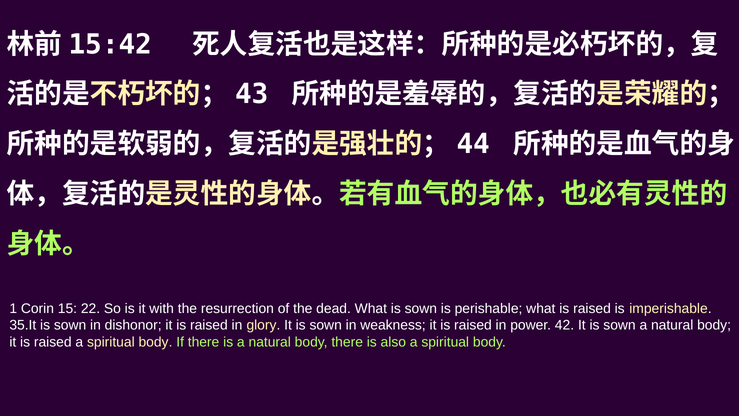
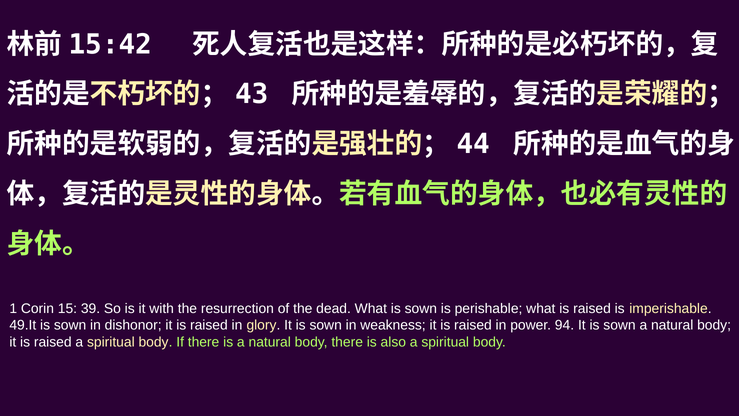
22: 22 -> 39 (91, 308)
35.It: 35.It -> 49.It (23, 325)
42: 42 -> 94 (564, 325)
